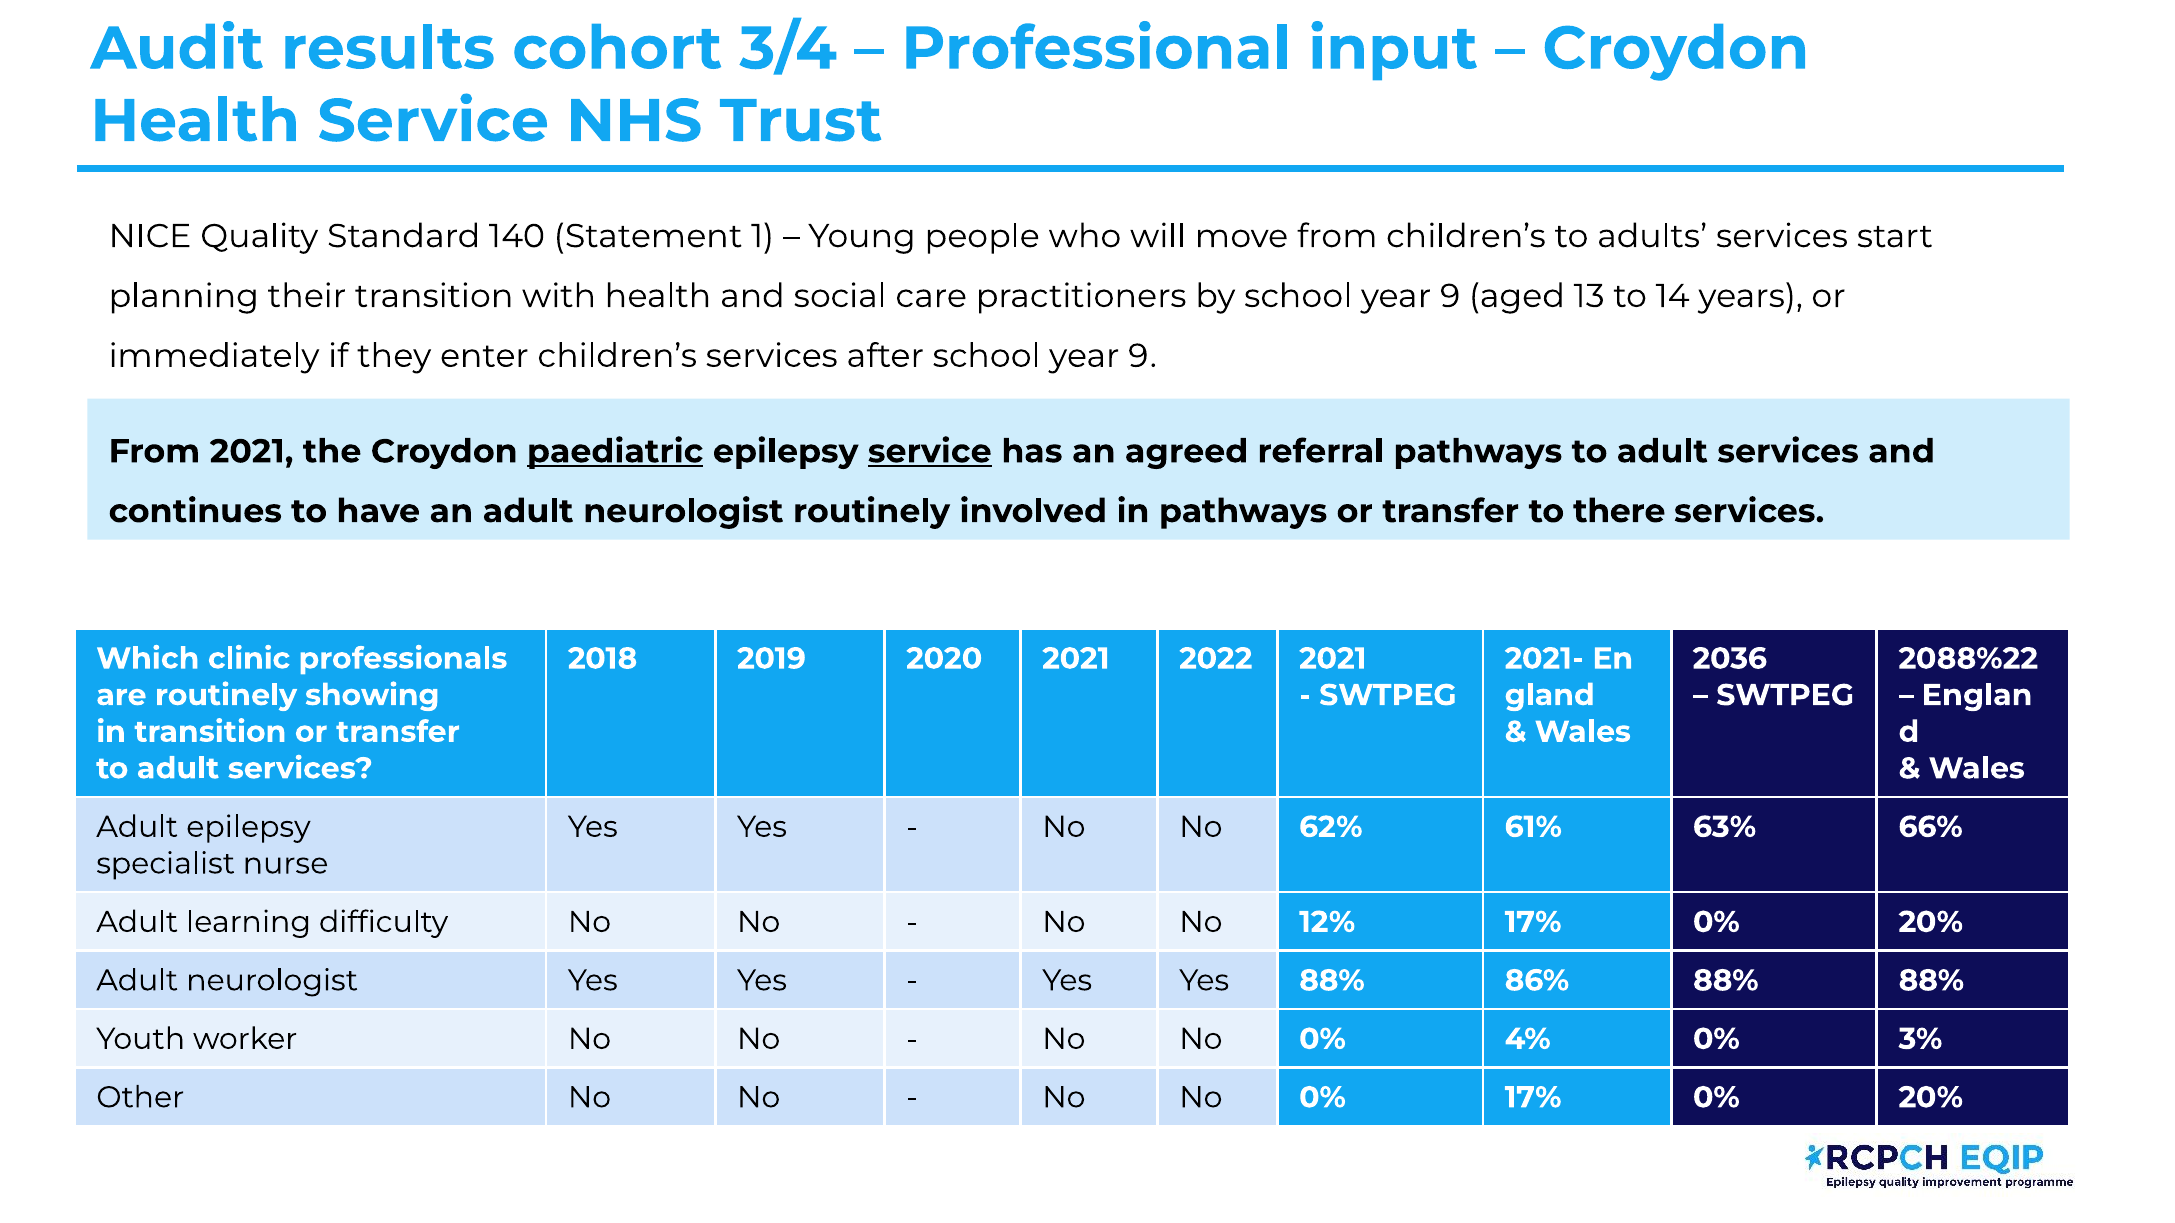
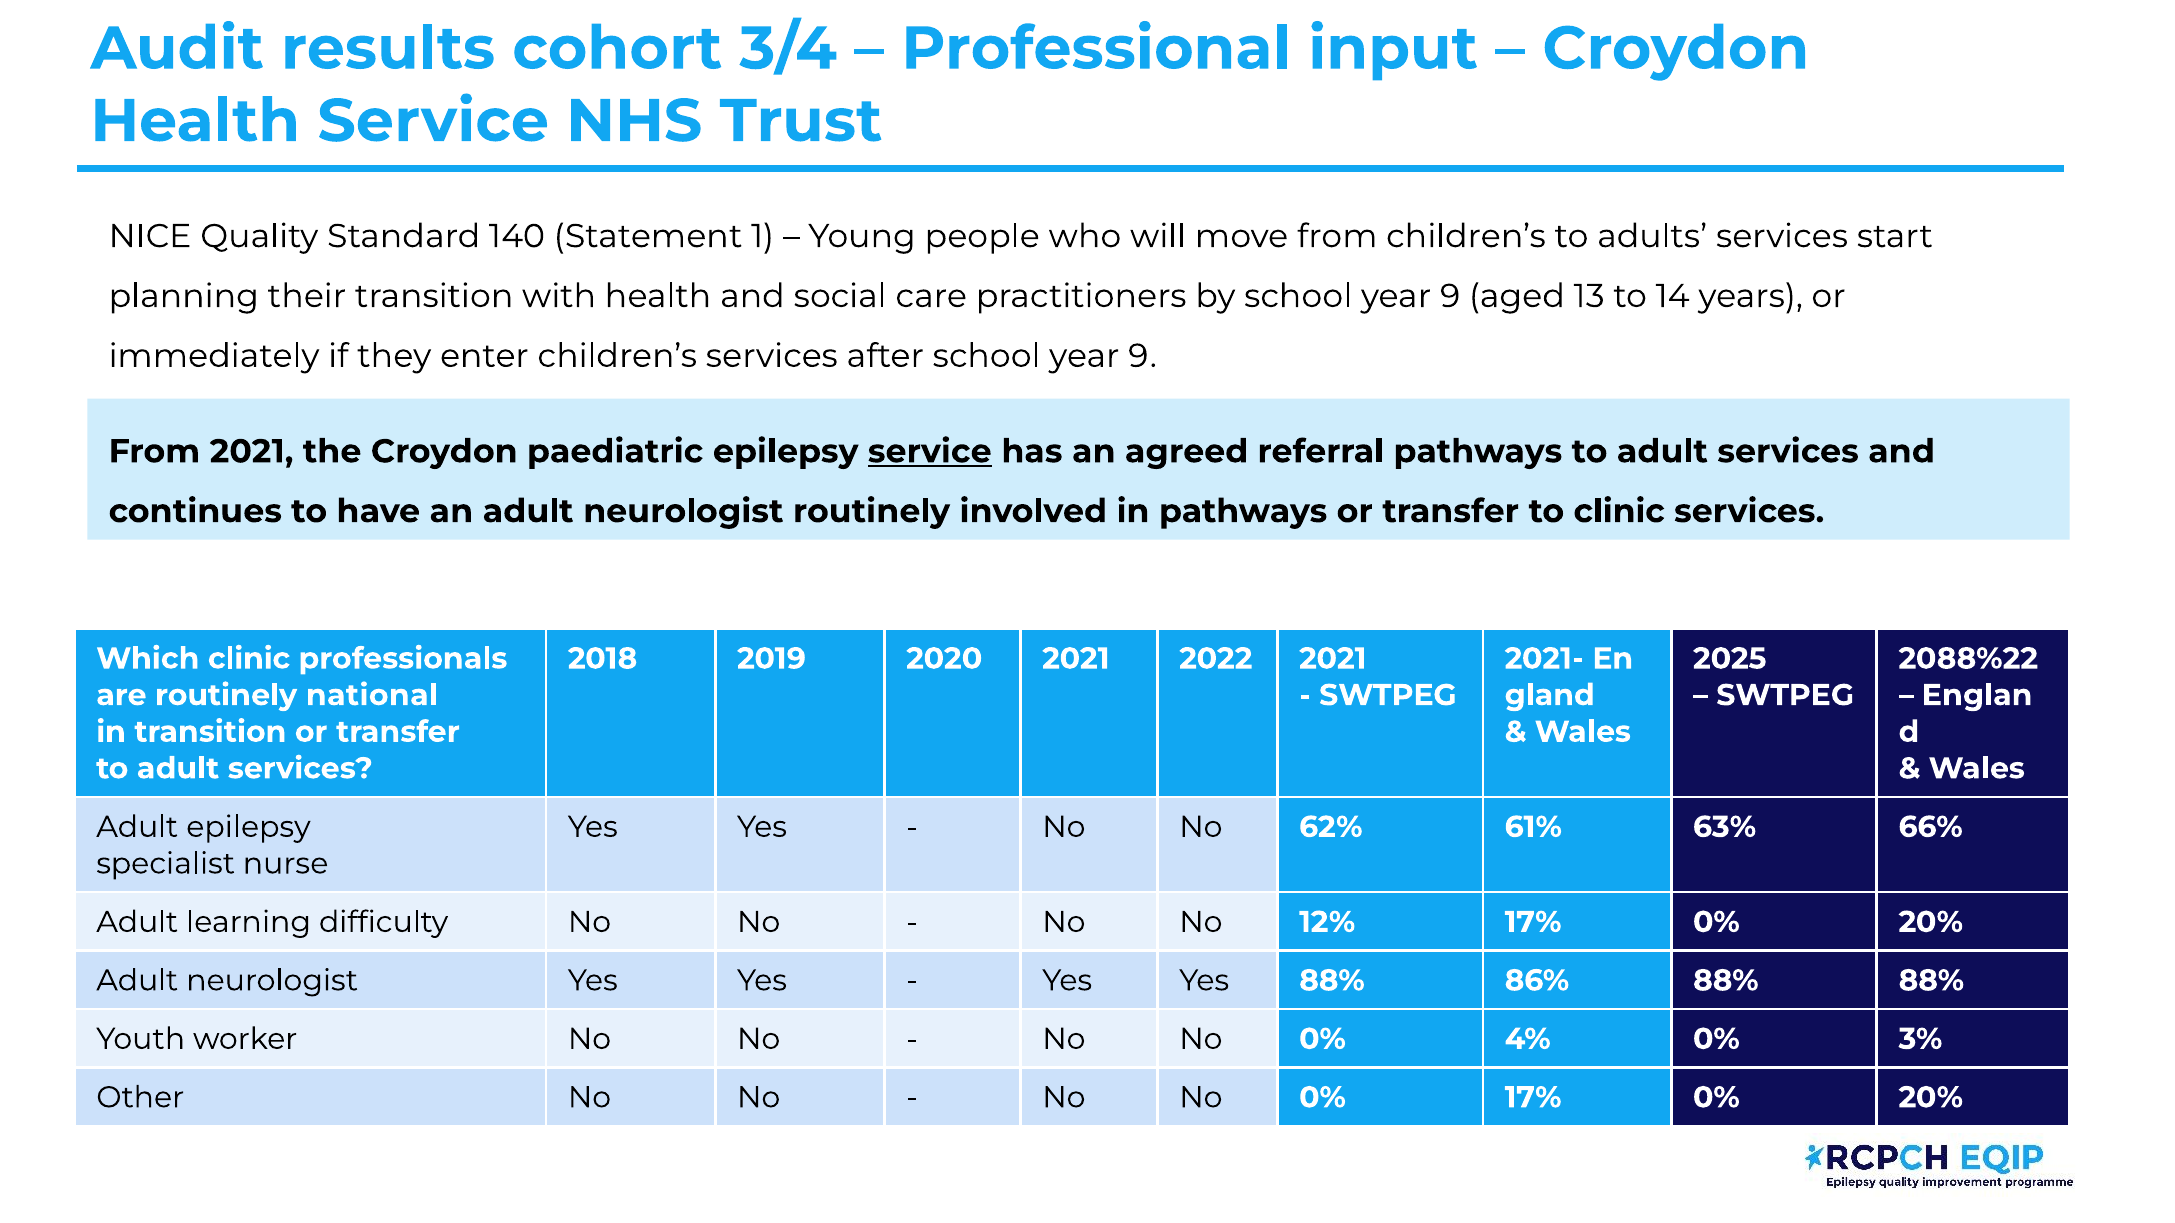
paediatric underline: present -> none (615, 452)
to there: there -> clinic (1619, 511)
2036: 2036 -> 2025 (1730, 659)
showing: showing -> national (372, 695)
